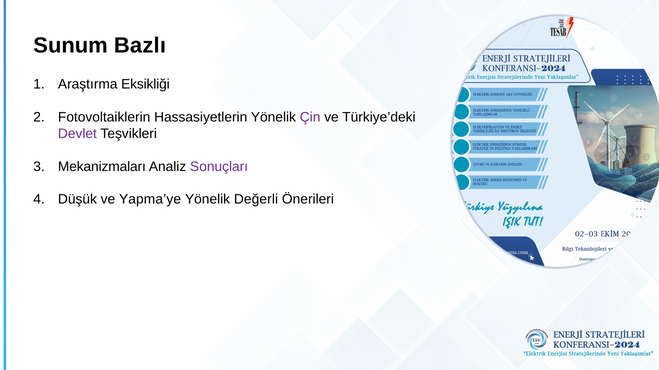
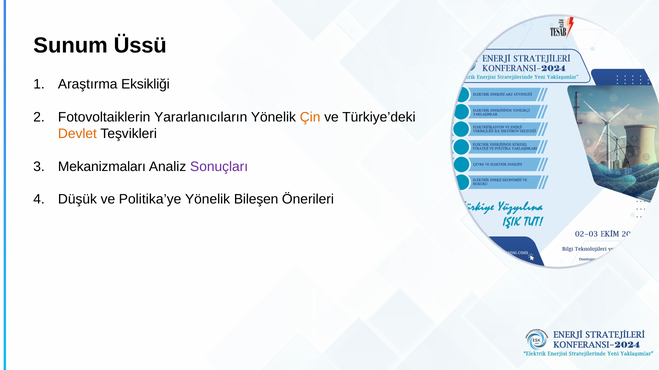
Bazlı: Bazlı -> Üssü (140, 46)
Hassasiyetlerin: Hassasiyetlerin -> Yararlanıcıların (201, 117)
Çin colour: purple -> orange (310, 117)
Devlet colour: purple -> orange (77, 134)
Yapma’ye: Yapma’ye -> Politika’ye (150, 200)
Değerli: Değerli -> Bileşen (256, 200)
